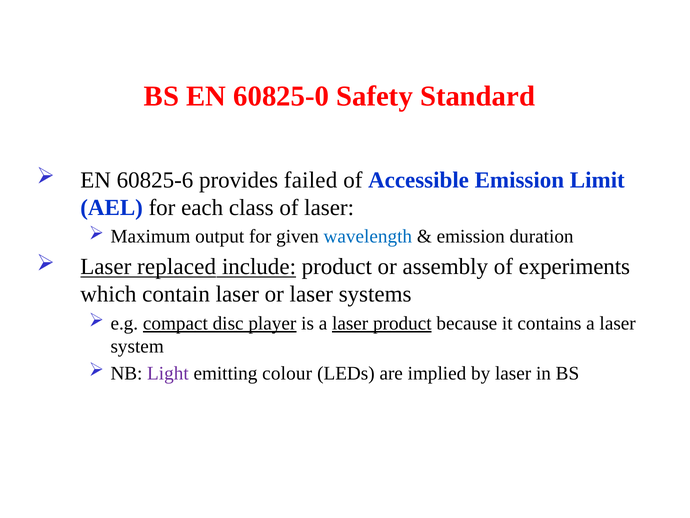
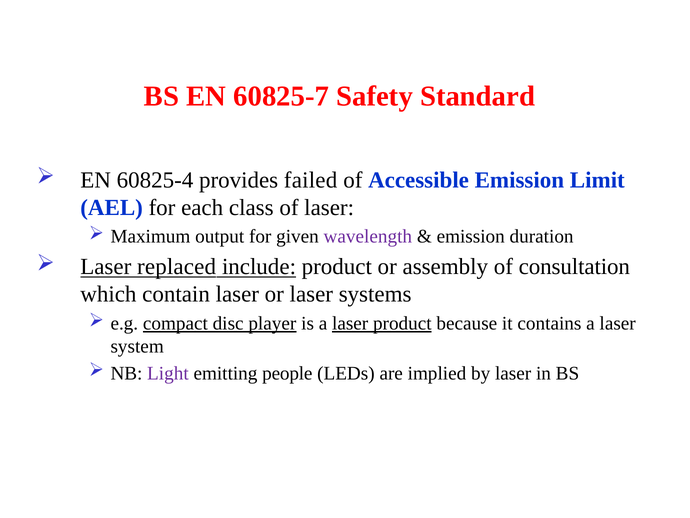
60825-0: 60825-0 -> 60825-7 (281, 96)
60825-6: 60825-6 -> 60825-4 (155, 180)
wavelength colour: blue -> purple (368, 236)
experiments: experiments -> consultation (574, 267)
colour: colour -> people (287, 373)
